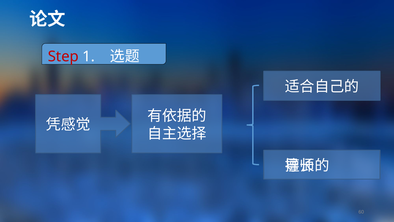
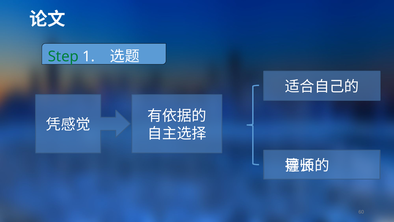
Step colour: red -> green (63, 56)
